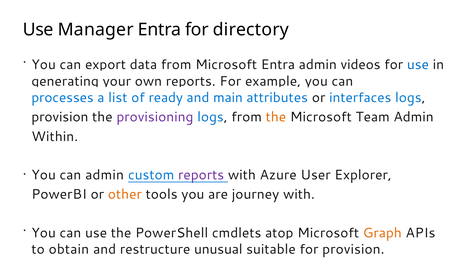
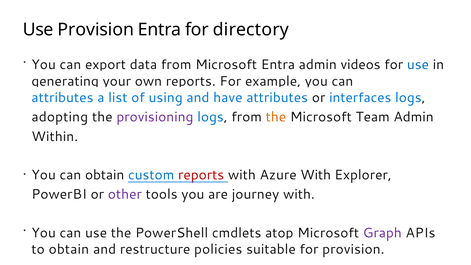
Use Manager: Manager -> Provision (96, 29)
processes: processes -> attributes (62, 98)
ready: ready -> using (166, 98)
main: main -> have (228, 98)
provision: provision -> adopting (60, 117)
can admin: admin -> obtain (105, 175)
reports colour: purple -> red (201, 175)
Azure User: User -> With (316, 175)
other colour: orange -> purple (125, 194)
Graph colour: orange -> purple (382, 233)
unusual: unusual -> policies (218, 249)
